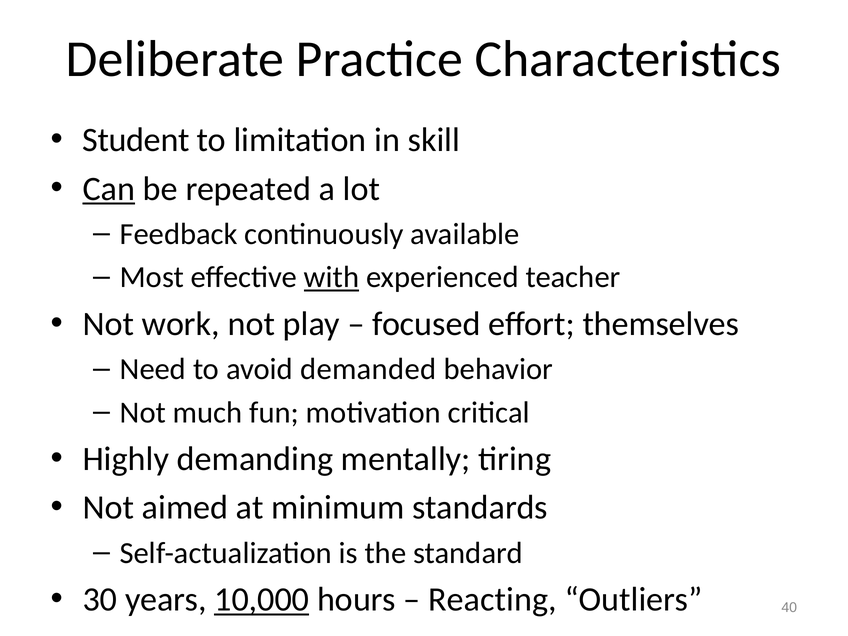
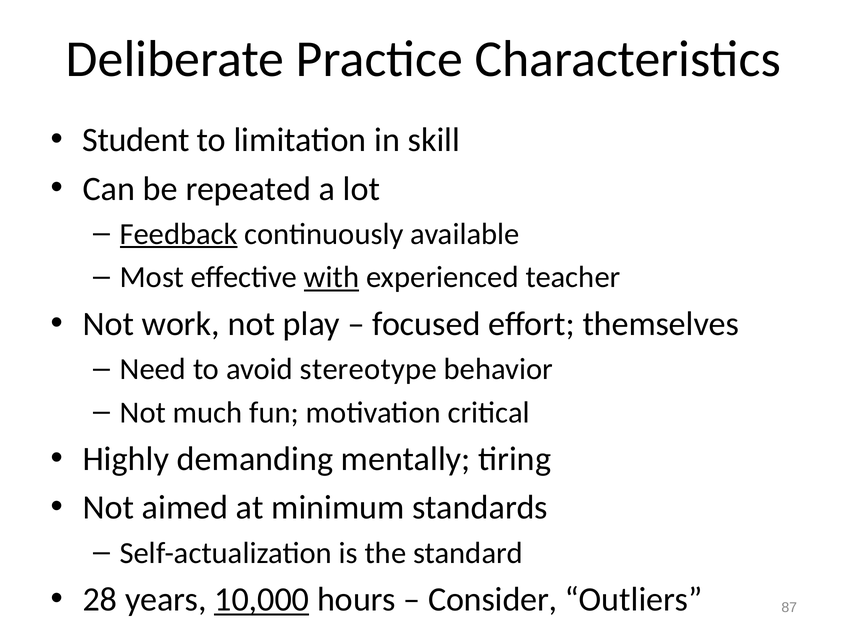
Can underline: present -> none (109, 189)
Feedback underline: none -> present (179, 234)
demanded: demanded -> stereotype (368, 369)
30: 30 -> 28 (100, 600)
Reacting: Reacting -> Consider (493, 600)
40: 40 -> 87 (789, 607)
